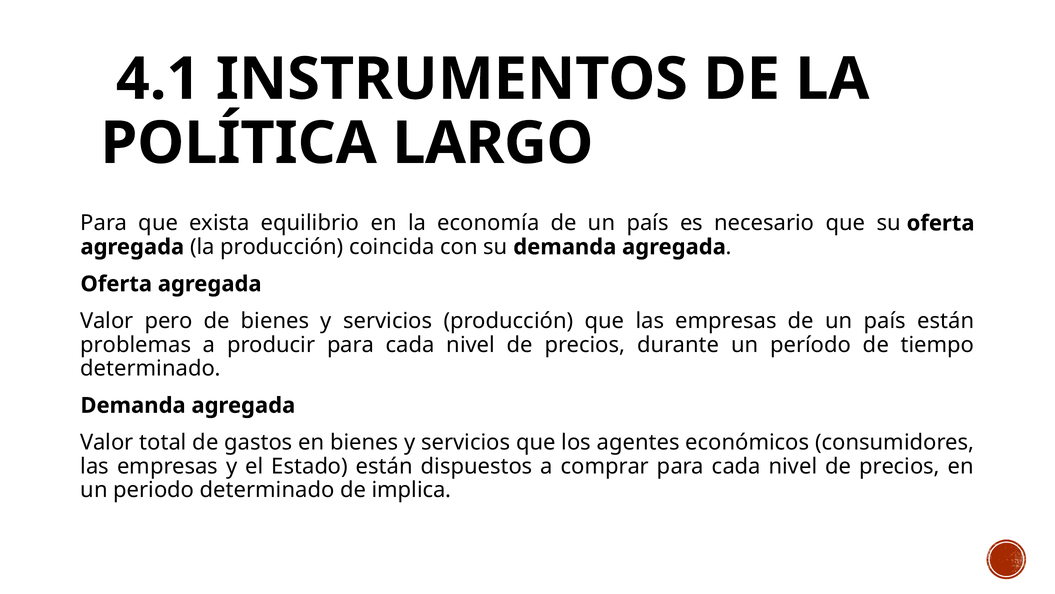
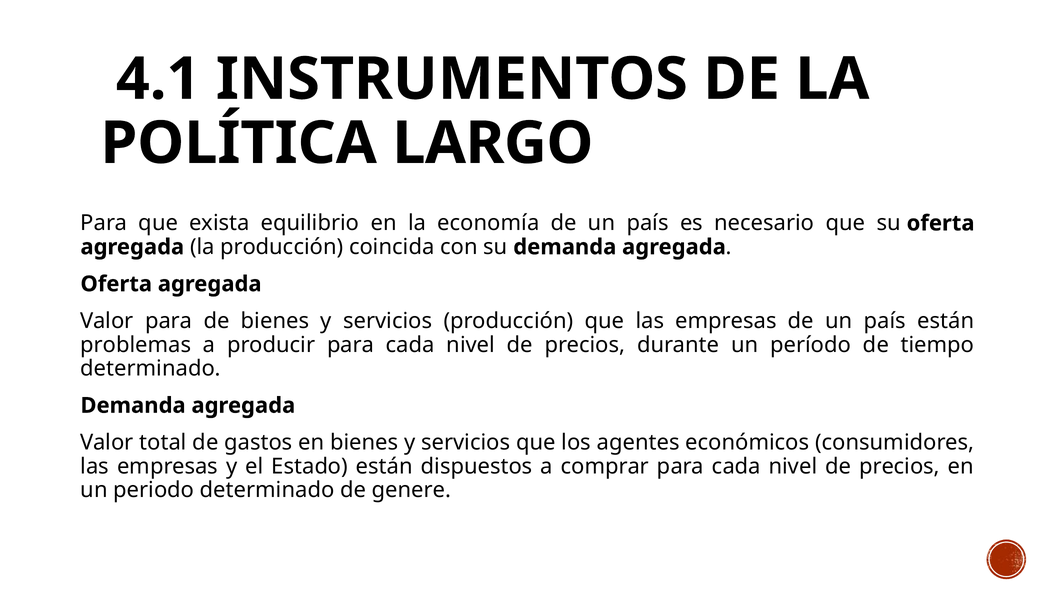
Valor pero: pero -> para (169, 321)
implica: implica -> genere (412, 490)
